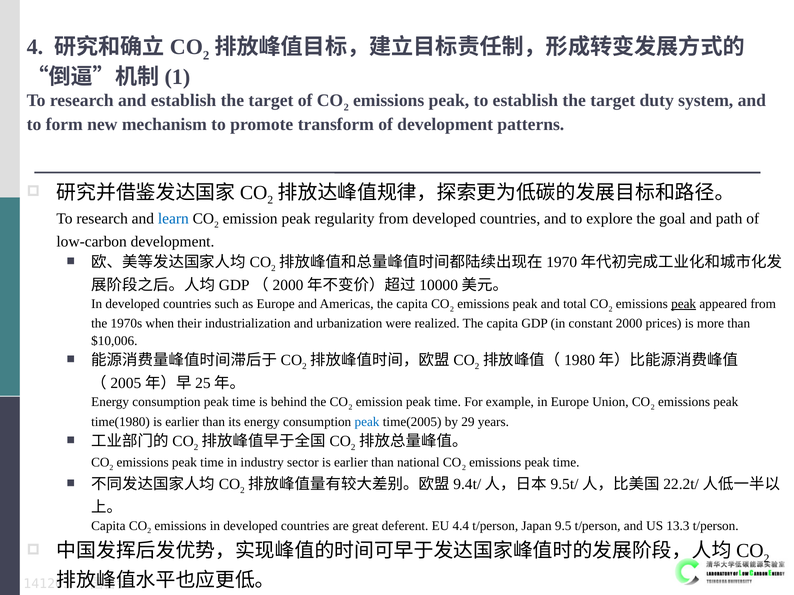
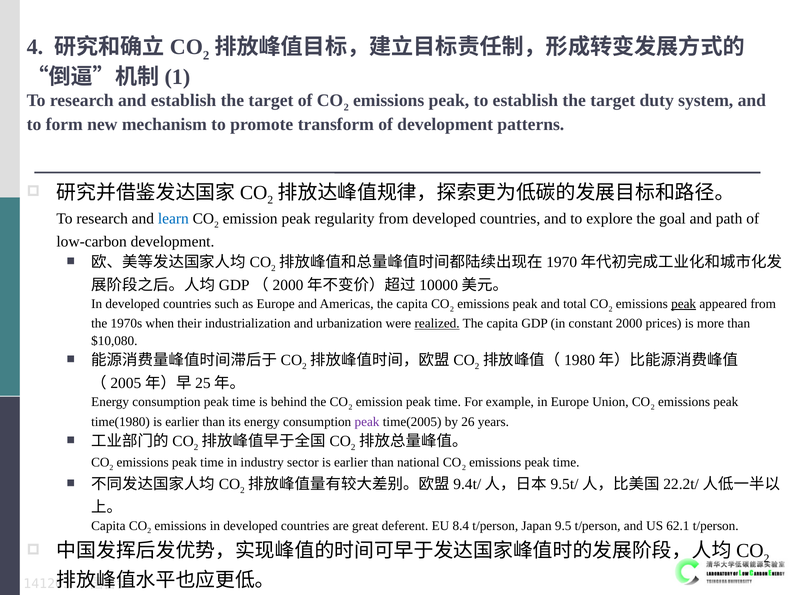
realized underline: none -> present (437, 324)
$10,006: $10,006 -> $10,080 (114, 341)
peak colour: blue -> purple (367, 422)
29: 29 -> 26 (468, 422)
4.4: 4.4 -> 8.4 (461, 526)
13.3: 13.3 -> 62.1 (678, 526)
